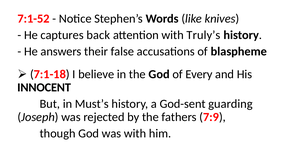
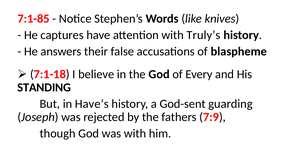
7:1-52: 7:1-52 -> 7:1-85 (34, 19)
back: back -> have (98, 35)
INNOCENT: INNOCENT -> STANDING (44, 88)
Must’s: Must’s -> Have’s (92, 104)
